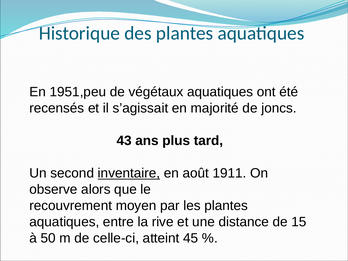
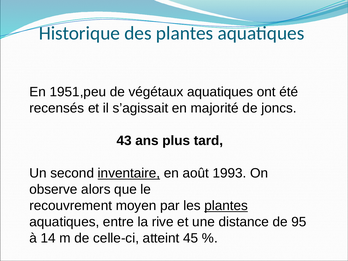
1911: 1911 -> 1993 (229, 173)
plantes underline: none -> present (226, 206)
15: 15 -> 95 (299, 222)
50: 50 -> 14 (48, 238)
